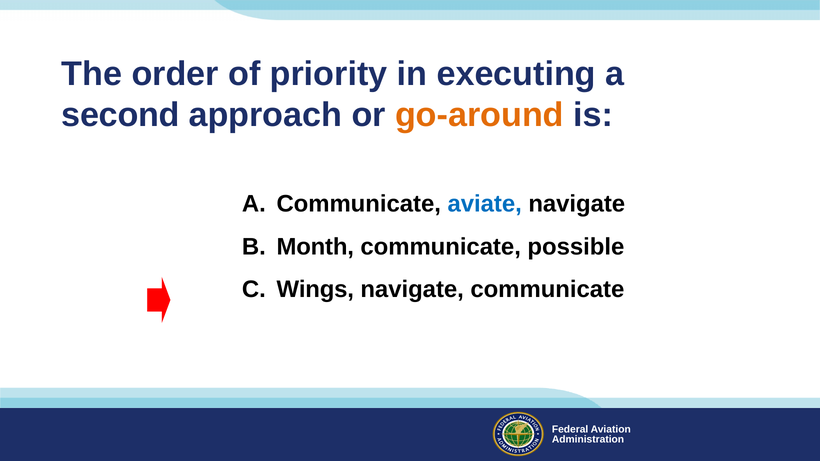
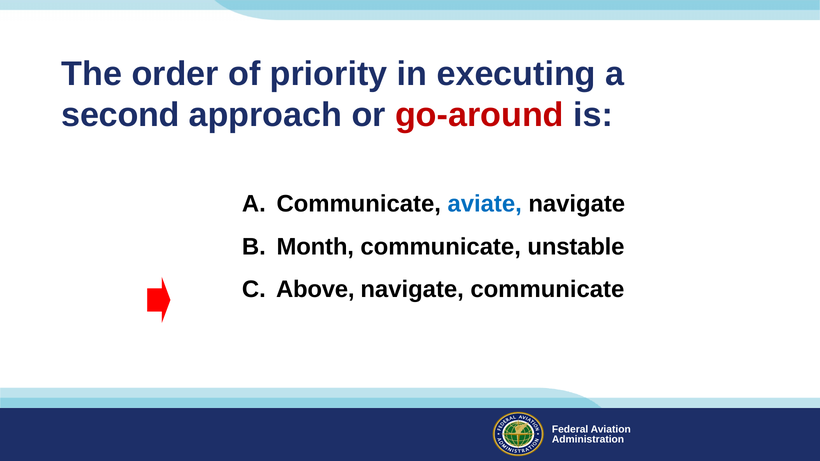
go-around colour: orange -> red (479, 115)
possible: possible -> unstable (576, 247)
Wings: Wings -> Above (315, 289)
